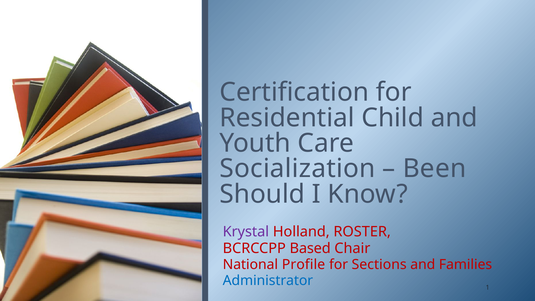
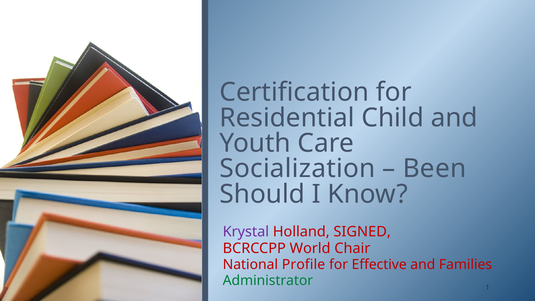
ROSTER: ROSTER -> SIGNED (362, 232)
Based: Based -> World (310, 248)
Sections: Sections -> Effective (379, 265)
Administrator colour: blue -> green (268, 280)
